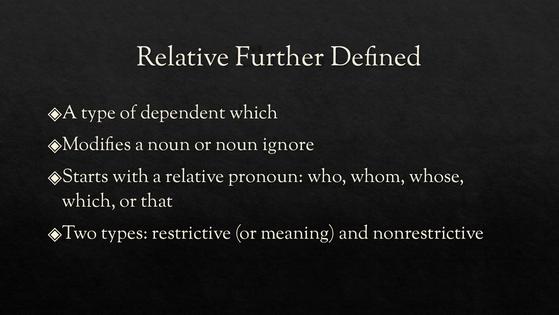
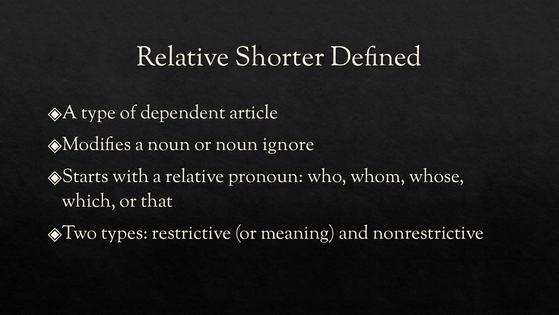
Further: Further -> Shorter (280, 57)
dependent which: which -> article (254, 112)
